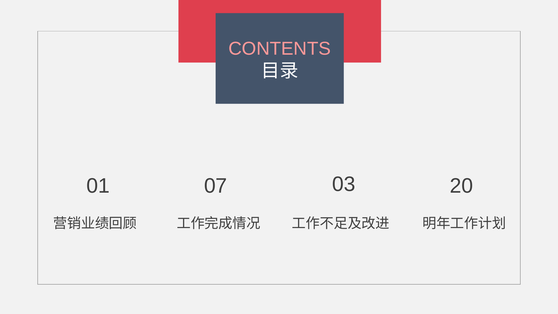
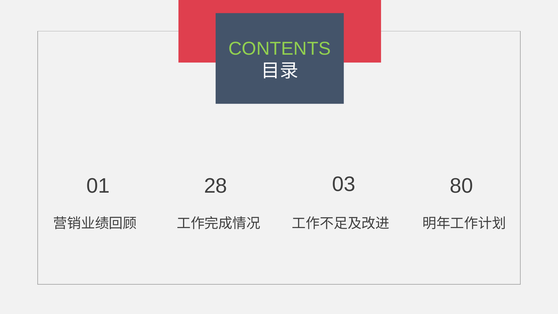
CONTENTS colour: pink -> light green (280, 49)
07: 07 -> 28 (216, 186)
20: 20 -> 80 (461, 186)
